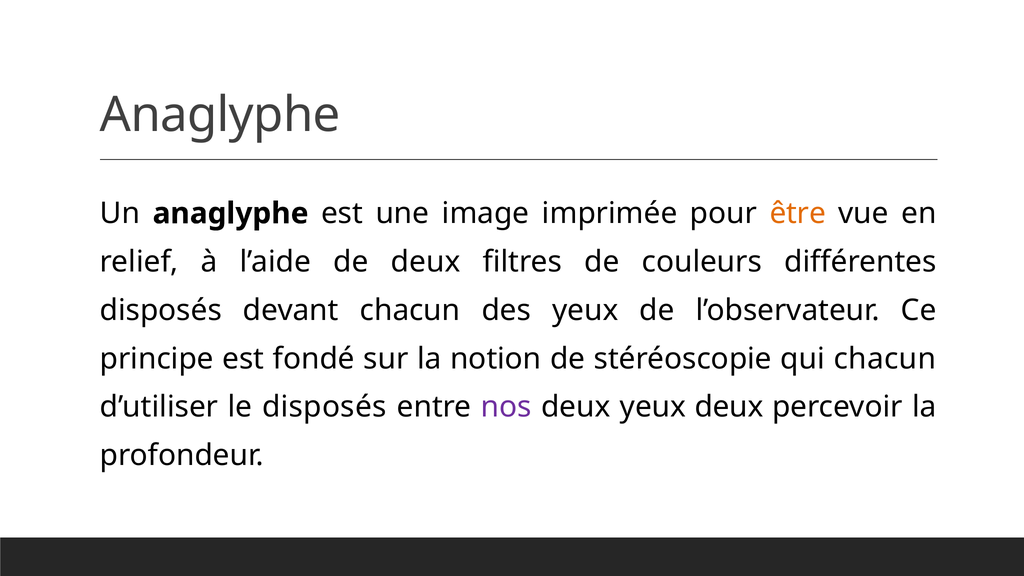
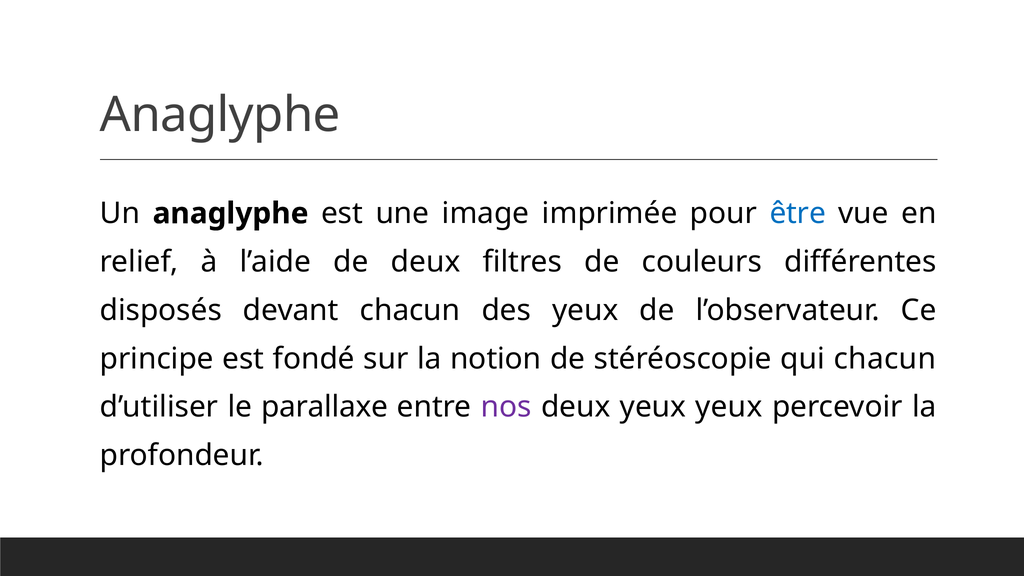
être colour: orange -> blue (798, 213)
le disposés: disposés -> parallaxe (325, 407)
yeux deux: deux -> yeux (729, 407)
